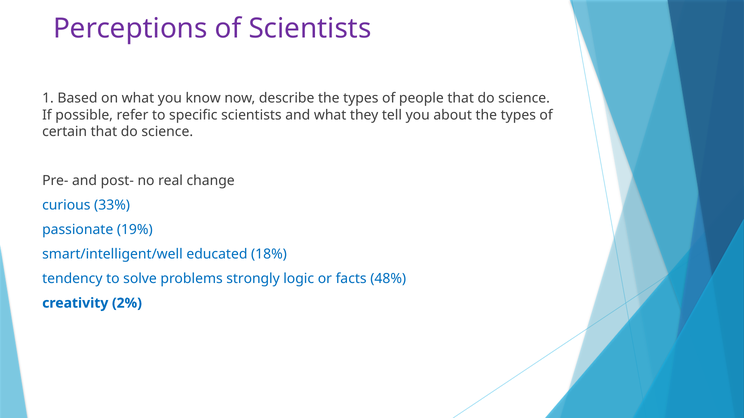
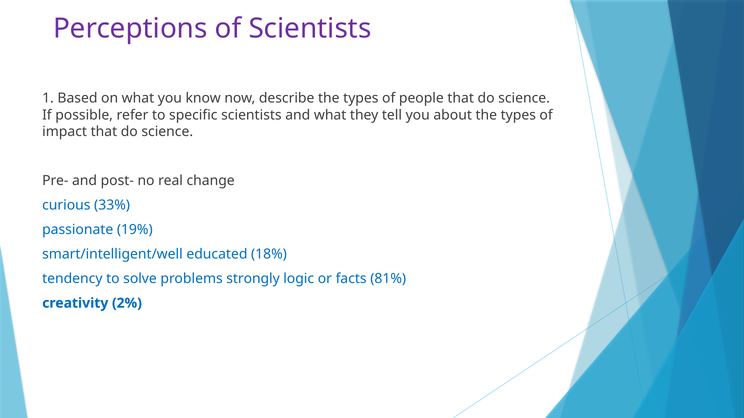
certain: certain -> impact (65, 132)
48%: 48% -> 81% (388, 279)
